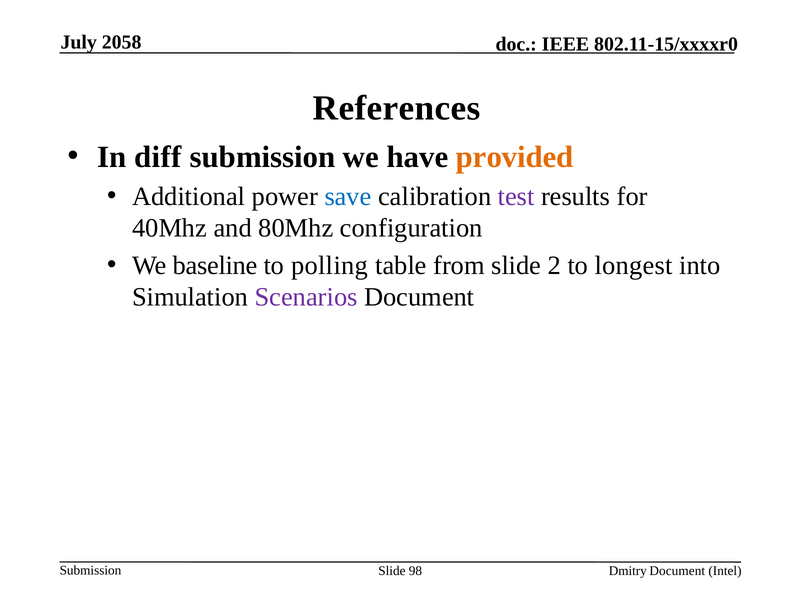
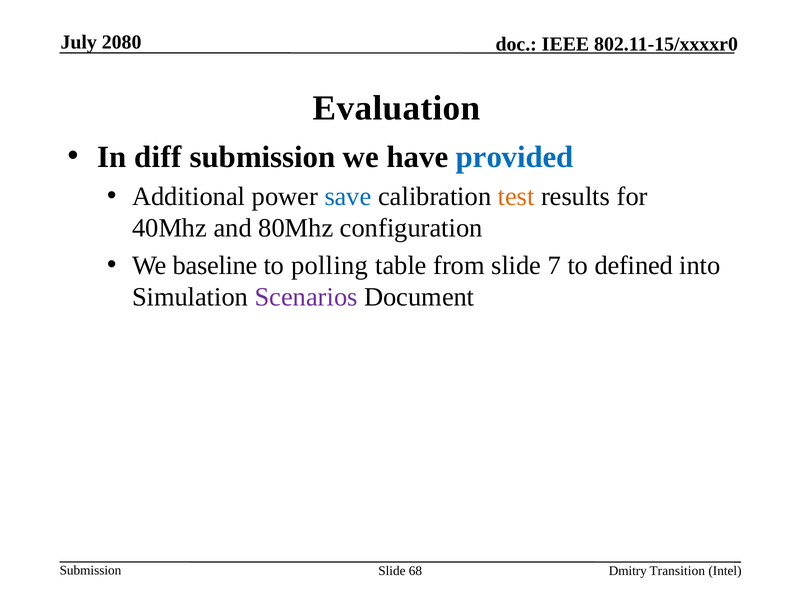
2058: 2058 -> 2080 (122, 42)
References: References -> Evaluation (397, 108)
provided colour: orange -> blue (515, 157)
test colour: purple -> orange (516, 197)
2: 2 -> 7 (554, 266)
longest: longest -> defined (634, 266)
98: 98 -> 68 (415, 571)
Dmitry Document: Document -> Transition (677, 571)
